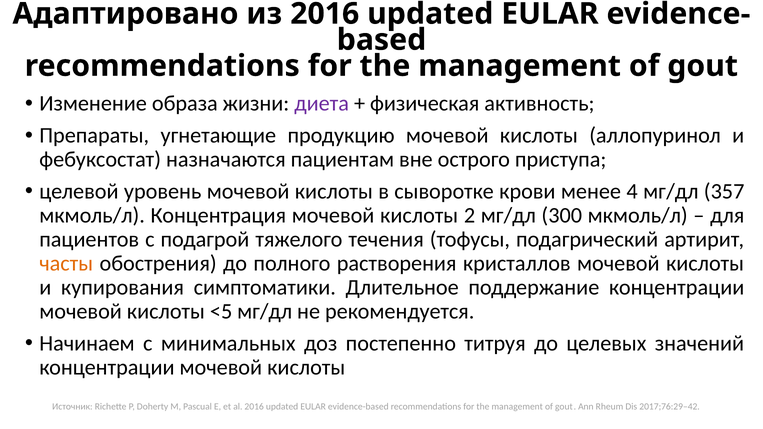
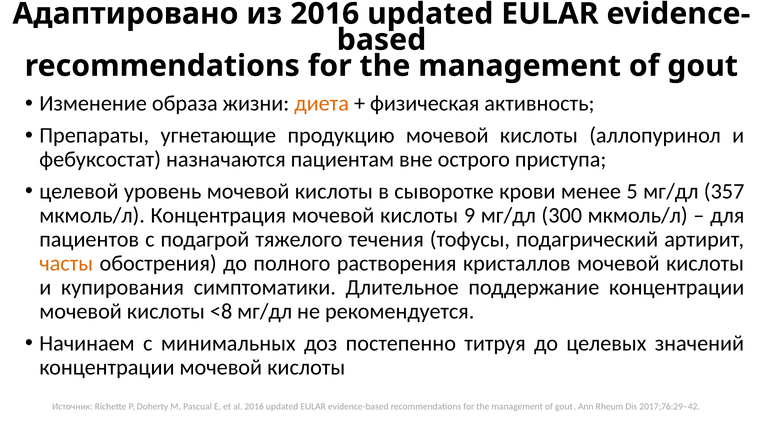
диета colour: purple -> orange (322, 104)
4: 4 -> 5 (632, 192)
2: 2 -> 9 (470, 216)
<5: <5 -> <8 (221, 312)
